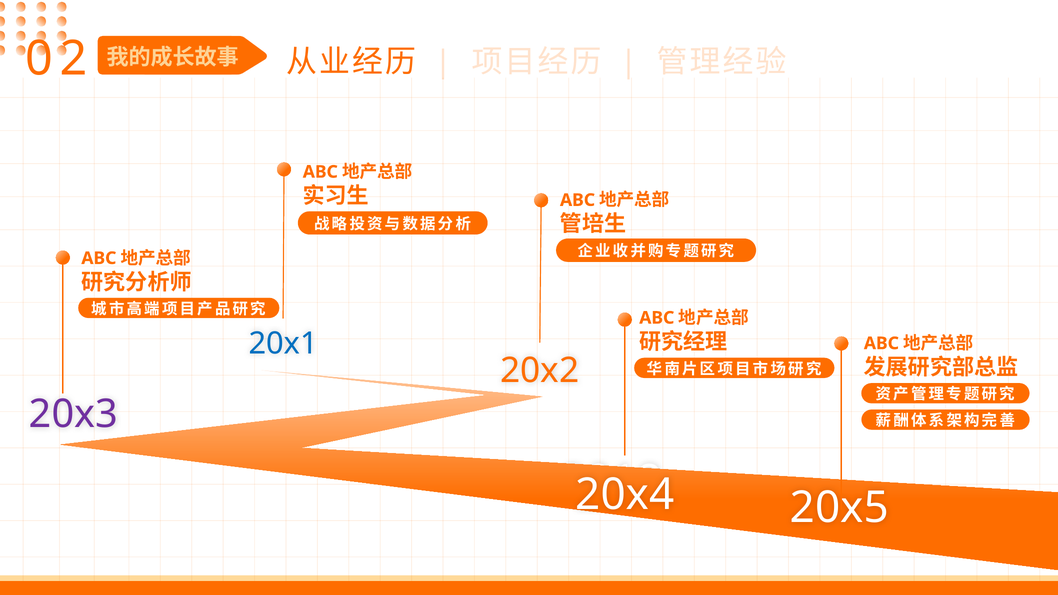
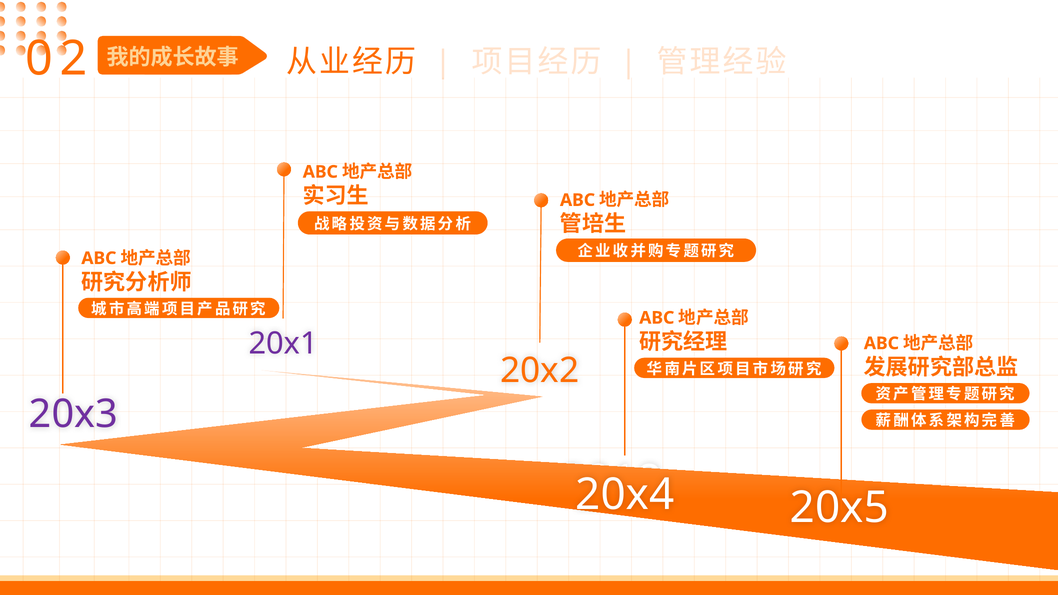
20x1 colour: blue -> purple (283, 343)
